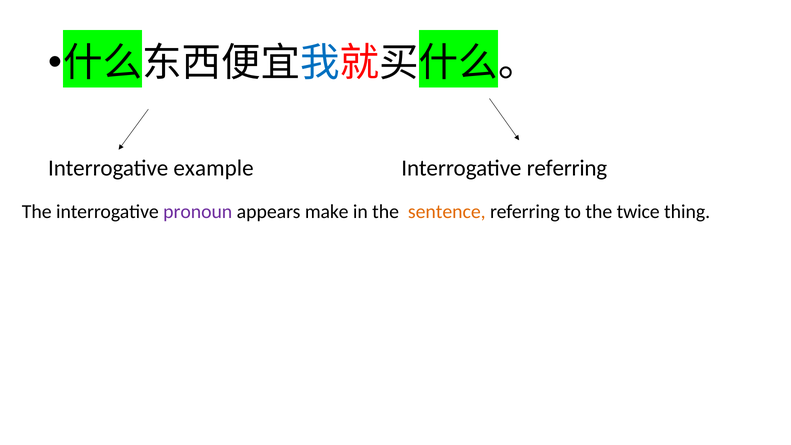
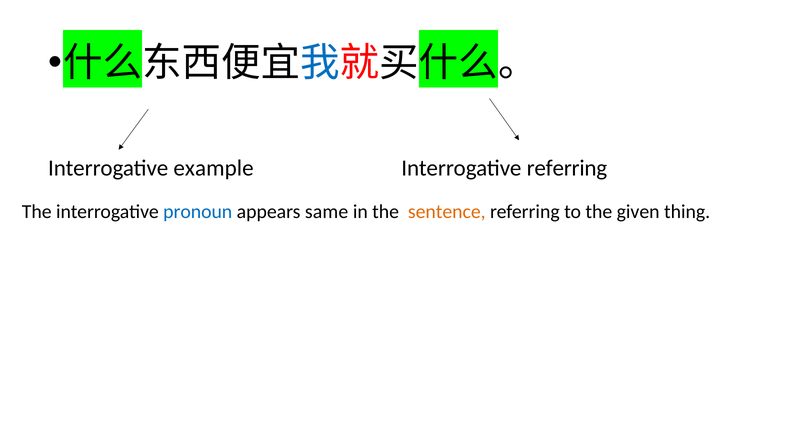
pronoun colour: purple -> blue (198, 212)
make: make -> same (327, 212)
twice: twice -> given (638, 212)
